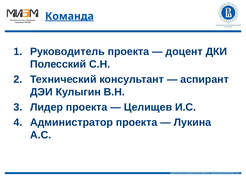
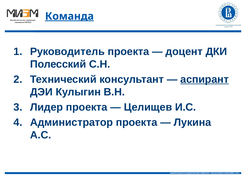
аспирант underline: none -> present (205, 79)
